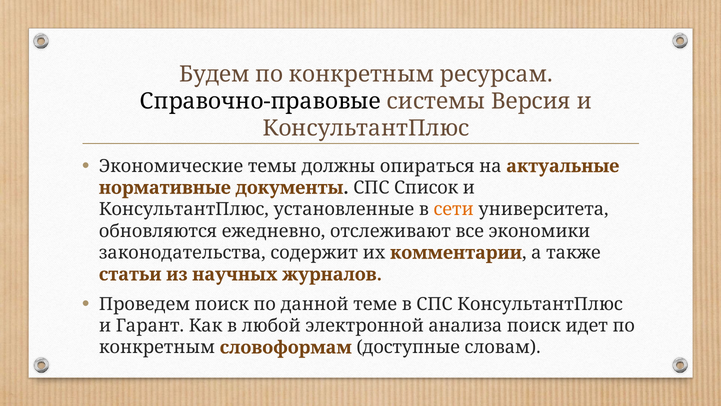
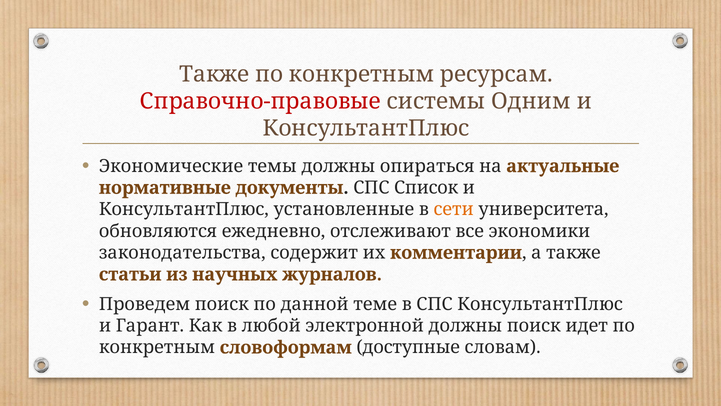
Будем: Будем -> Также (214, 74)
Справочно-правовые colour: black -> red (260, 101)
Версия: Версия -> Одним (531, 101)
электронной анализа: анализа -> должны (465, 326)
